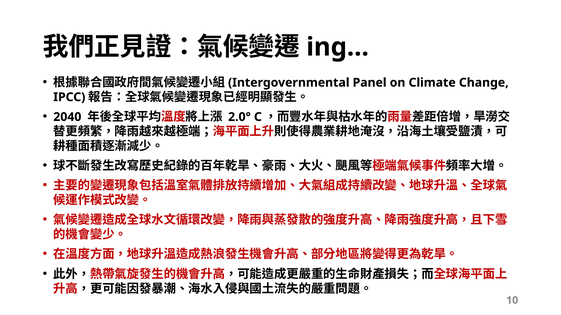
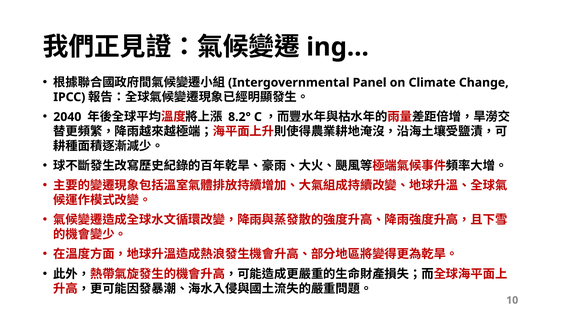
2.0°: 2.0° -> 8.2° (239, 117)
